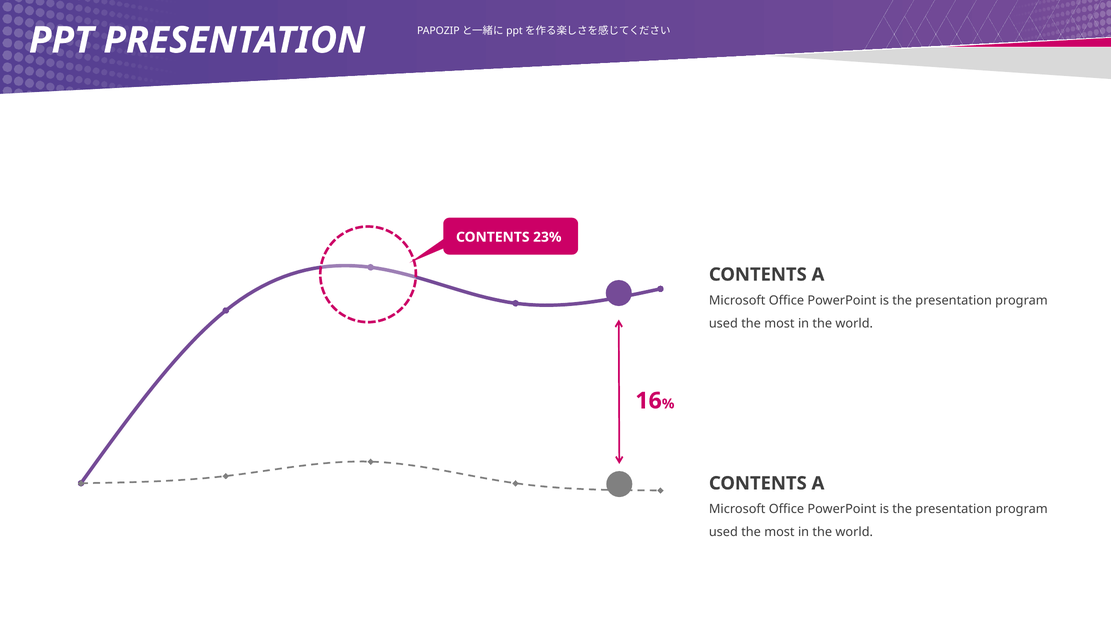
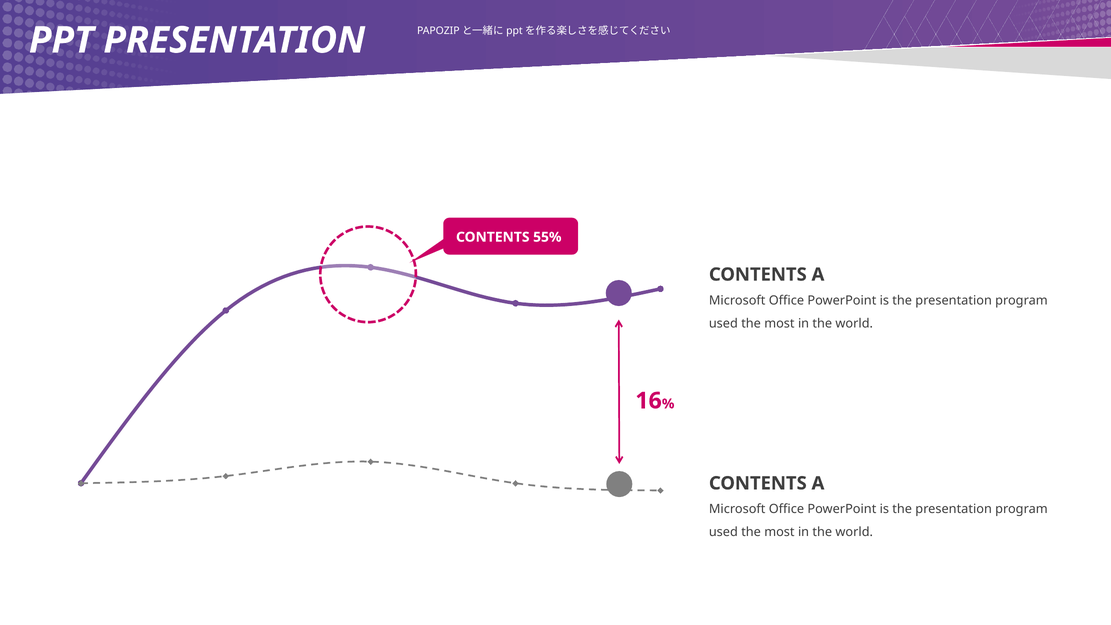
23%: 23% -> 55% (547, 237)
